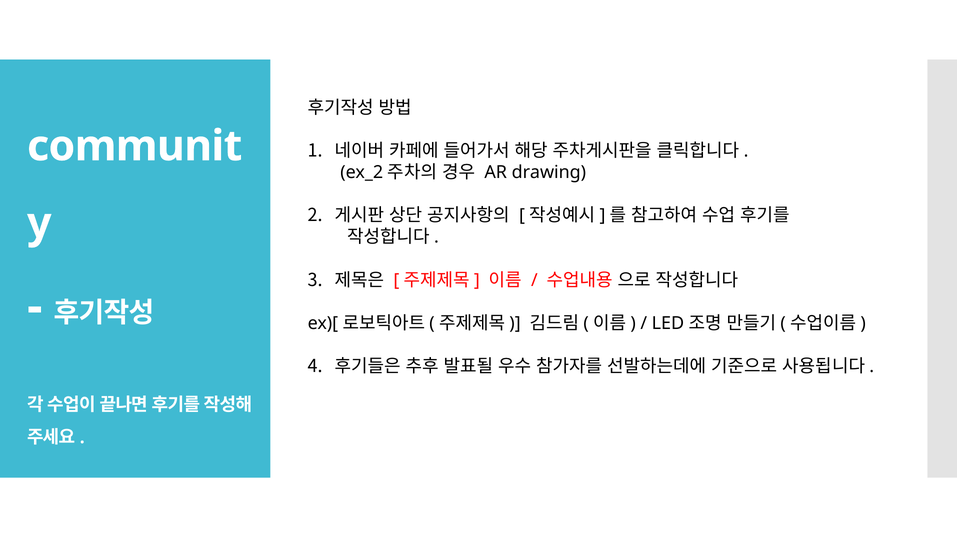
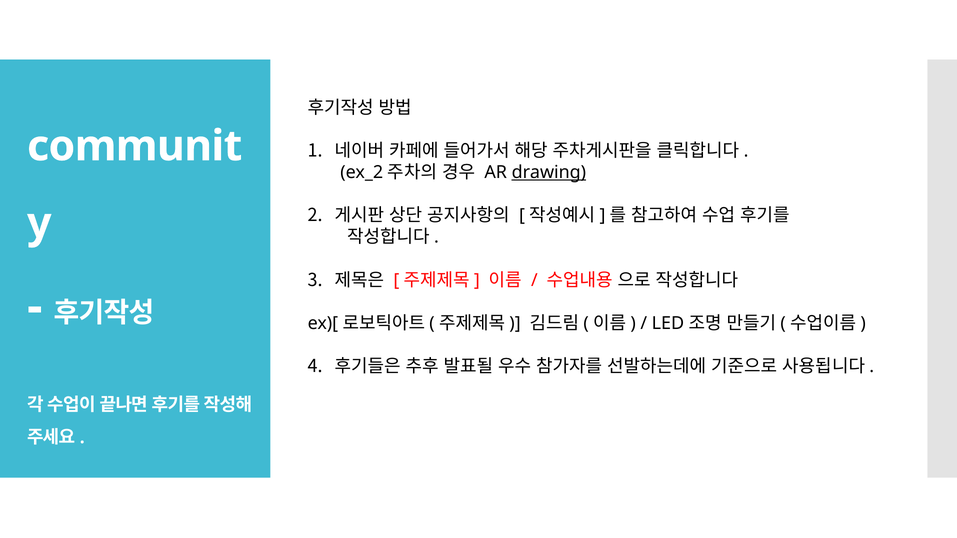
drawing underline: none -> present (549, 173)
